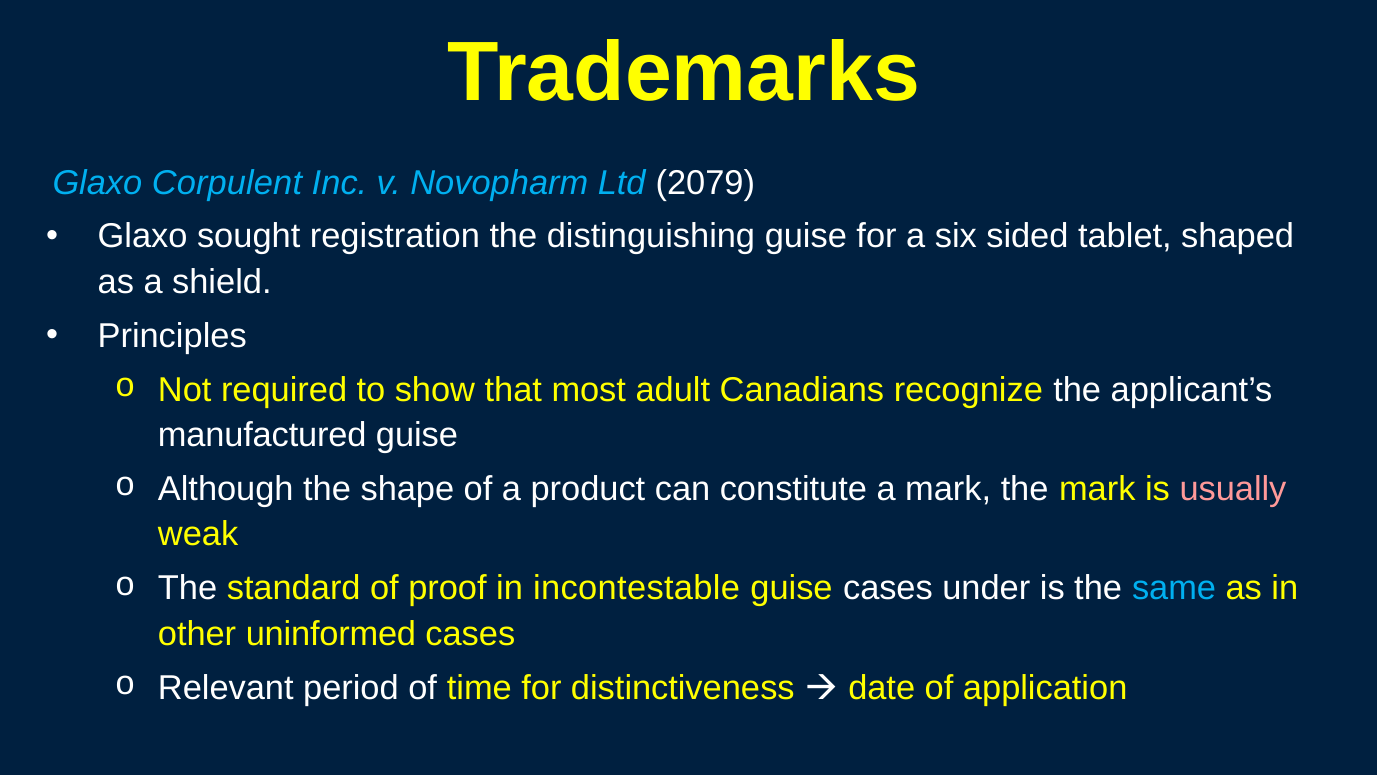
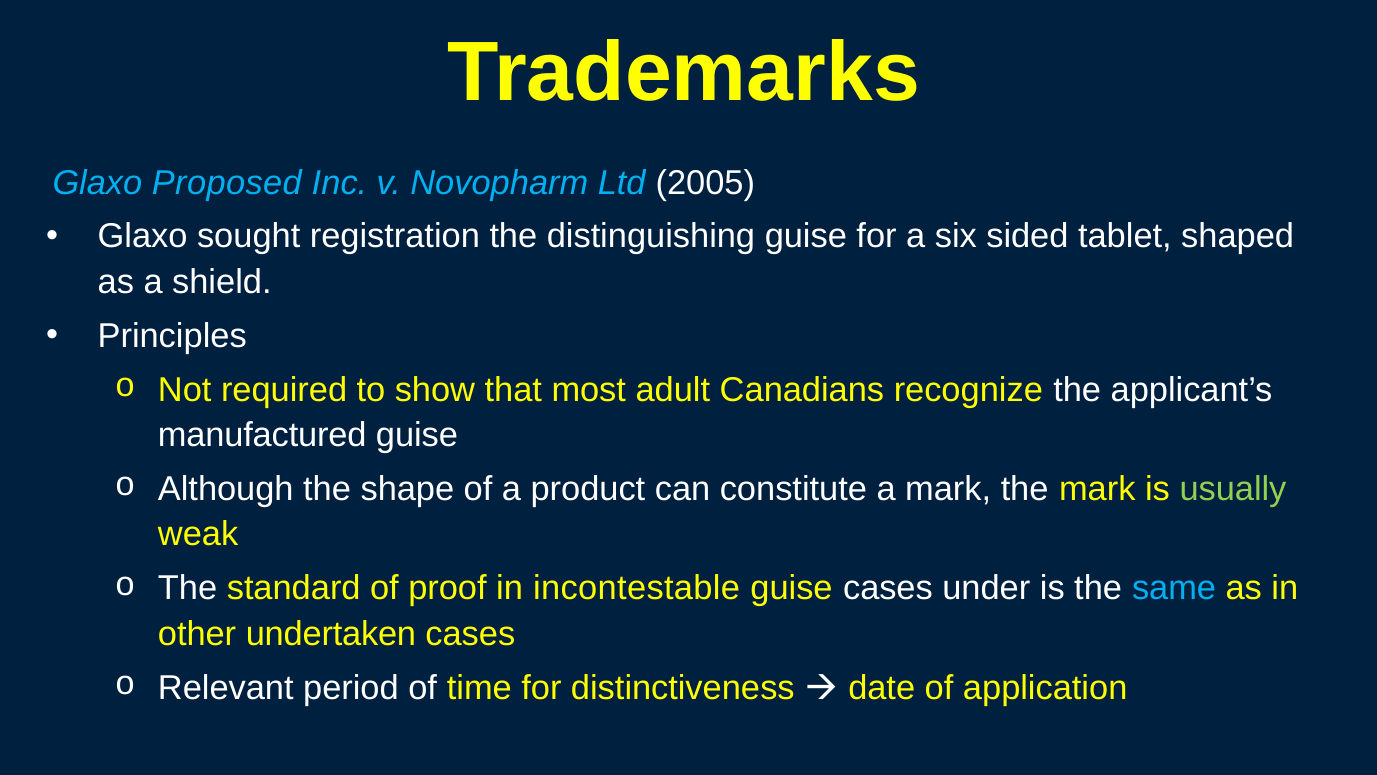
Corpulent: Corpulent -> Proposed (227, 183)
2079: 2079 -> 2005 (705, 183)
usually colour: pink -> light green (1233, 489)
uninformed: uninformed -> undertaken (331, 634)
